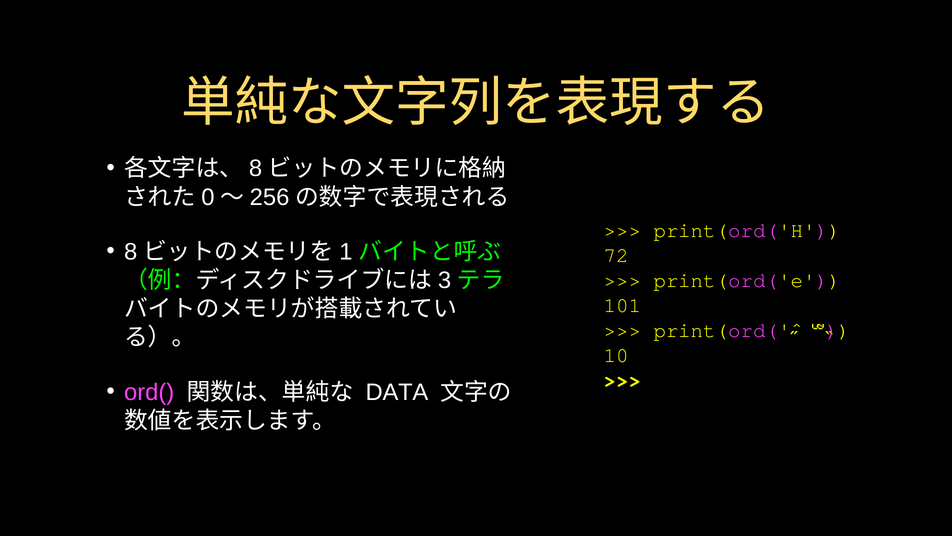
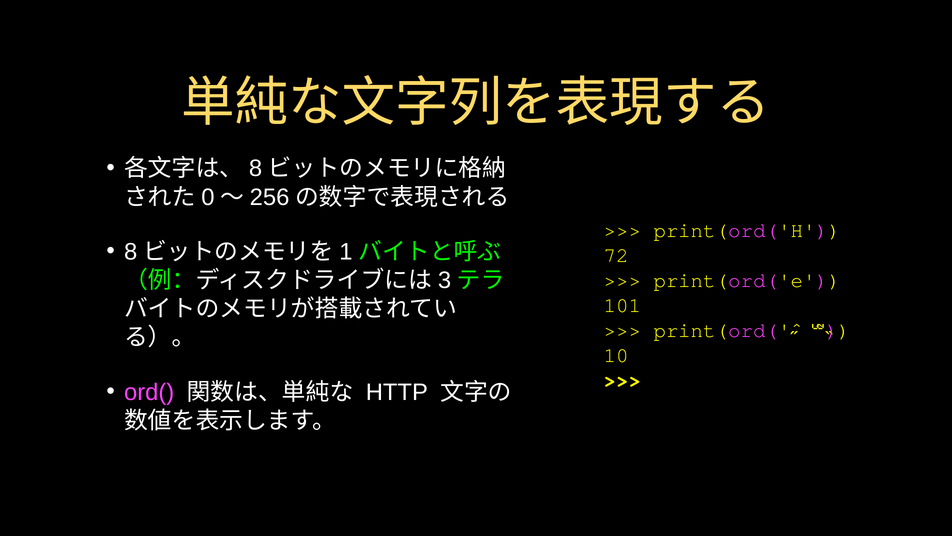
DATA: DATA -> HTTP (397, 392)
